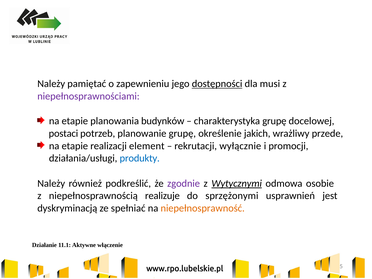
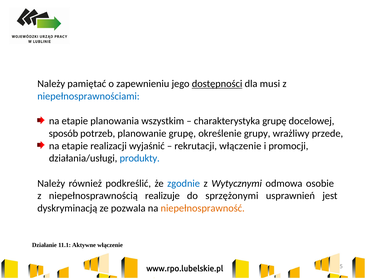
niepełnosprawnościami colour: purple -> blue (88, 96)
budynków: budynków -> wszystkim (163, 121)
postaci: postaci -> sposób (63, 133)
jakich: jakich -> grupy (257, 133)
element: element -> wyjaśnić (147, 146)
rekrutacji wyłącznie: wyłącznie -> włączenie (240, 146)
zgodnie colour: purple -> blue (184, 183)
Wytycznymi underline: present -> none (237, 183)
spełniać: spełniać -> pozwala (128, 208)
